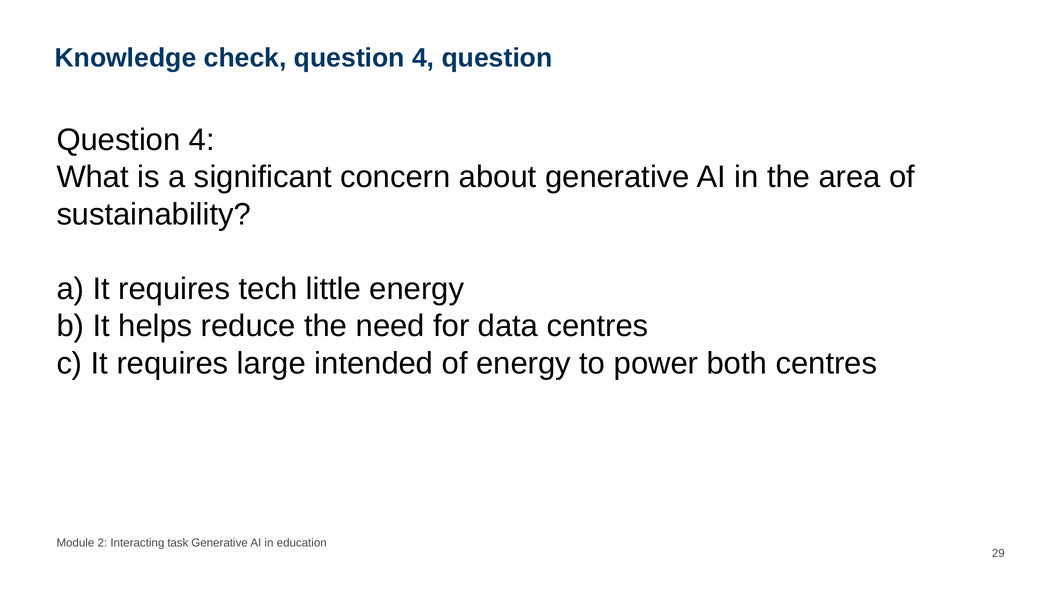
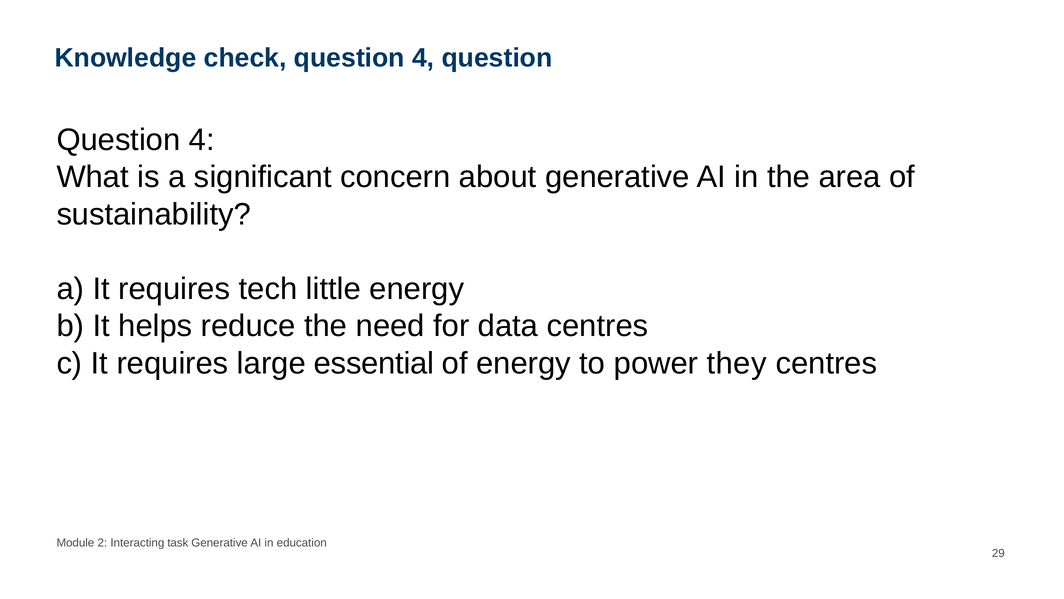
intended: intended -> essential (374, 363)
both: both -> they (737, 363)
